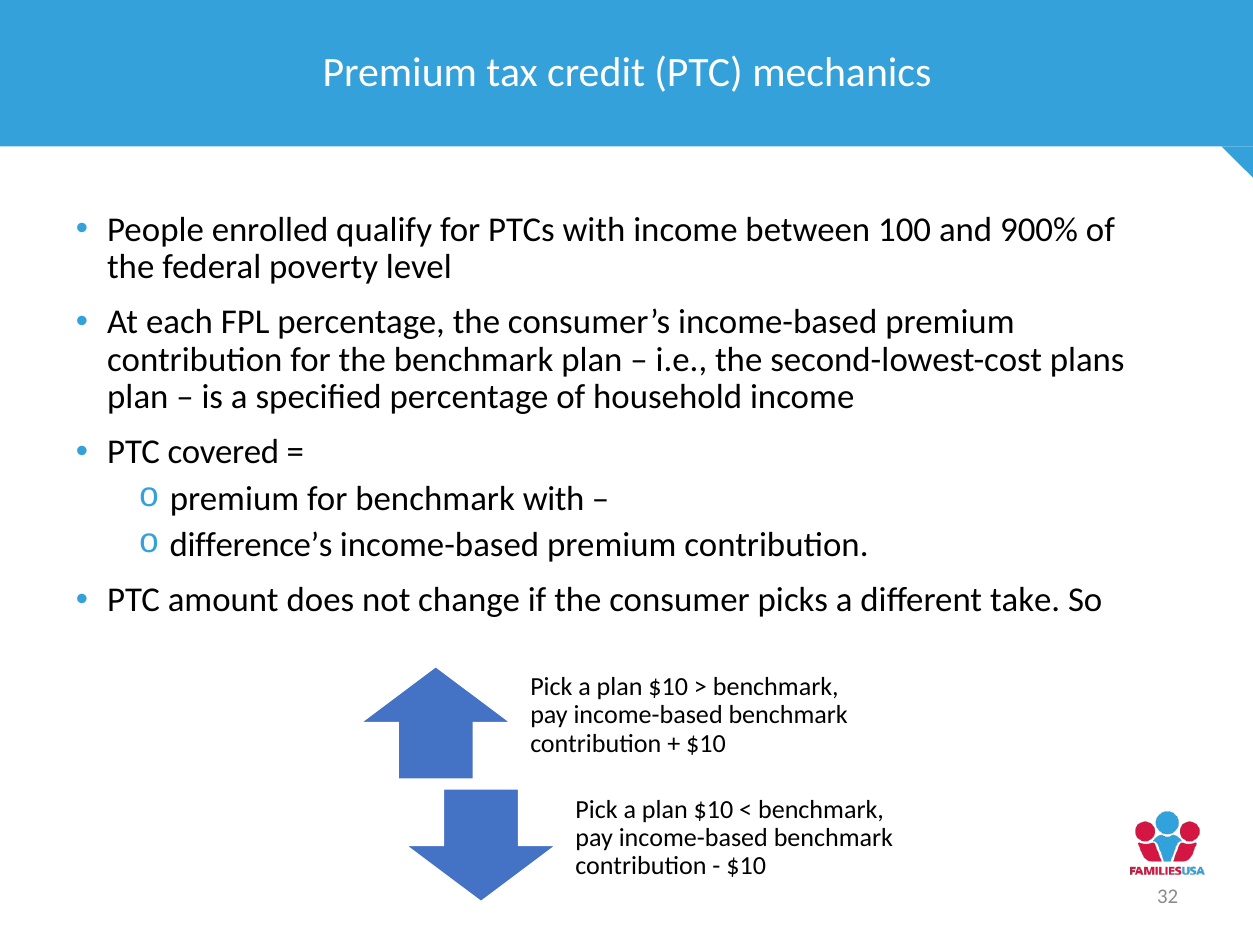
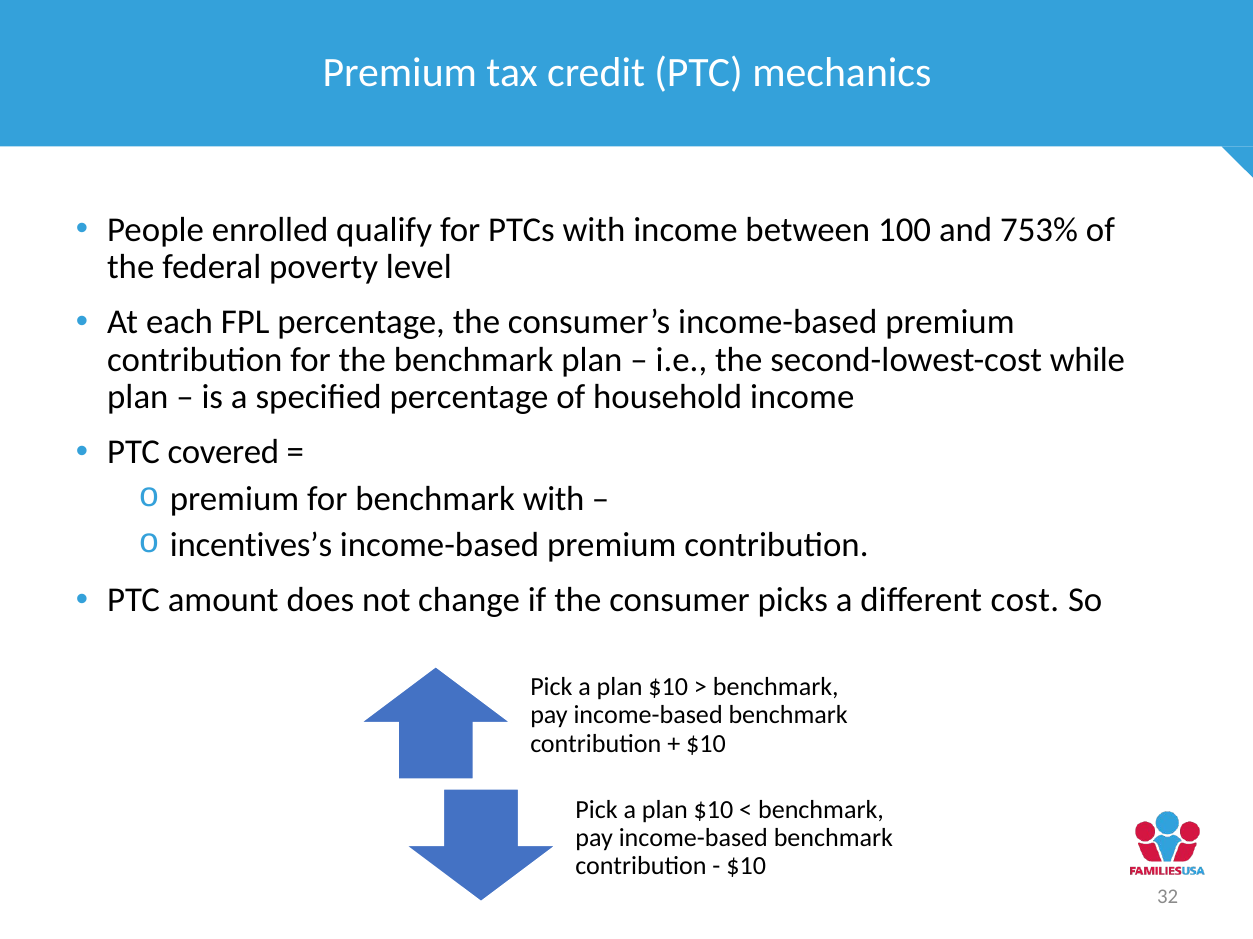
900%: 900% -> 753% (1039, 230)
plans: plans -> while (1087, 360)
difference’s: difference’s -> incentives’s (251, 546)
take: take -> cost (1025, 601)
